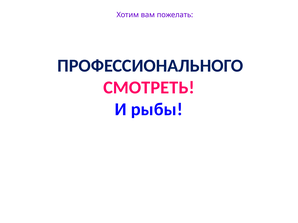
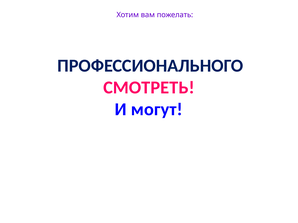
рыбы: рыбы -> могут (157, 109)
